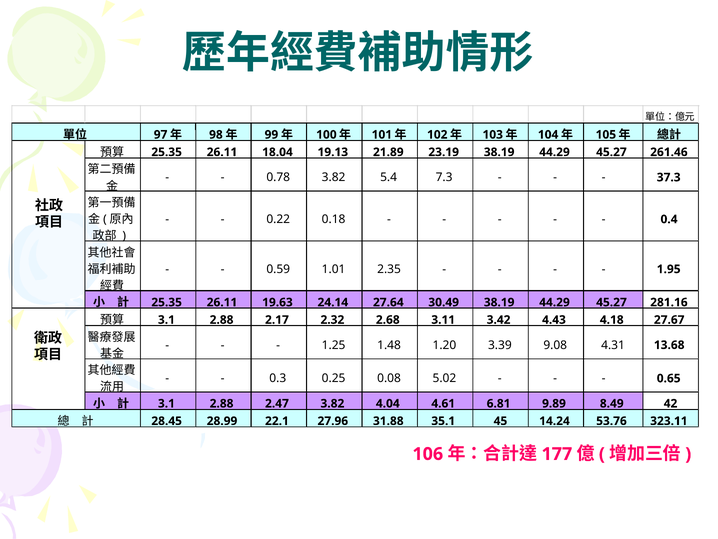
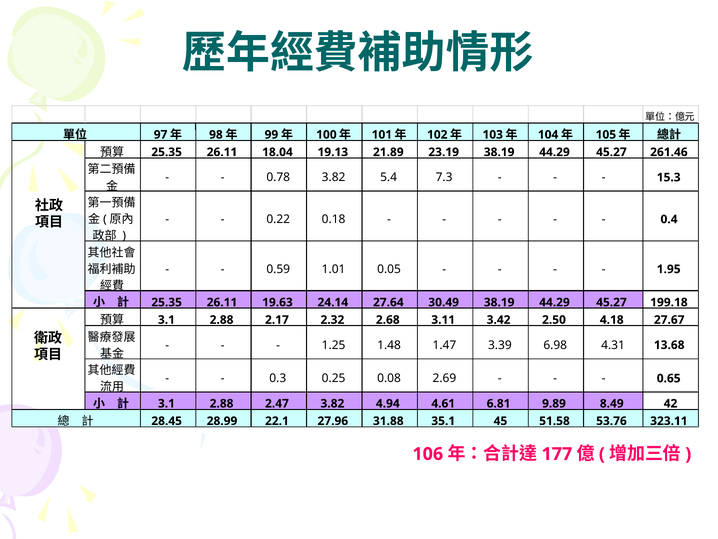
37.3: 37.3 -> 15.3 (669, 177)
2.35: 2.35 -> 0.05 (389, 269)
281.16: 281.16 -> 199.18 (669, 302)
4.43: 4.43 -> 2.50 (554, 320)
1.20: 1.20 -> 1.47 (444, 345)
9.08: 9.08 -> 6.98 (555, 345)
5.02: 5.02 -> 2.69 (444, 378)
4.04: 4.04 -> 4.94 (388, 403)
14.24: 14.24 -> 51.58 (554, 421)
